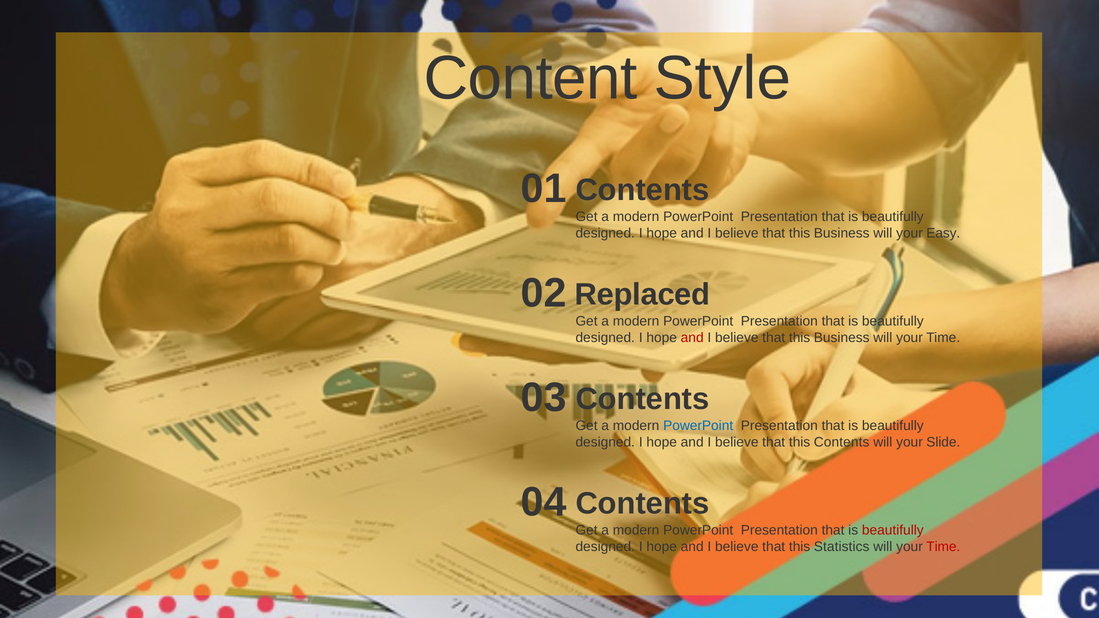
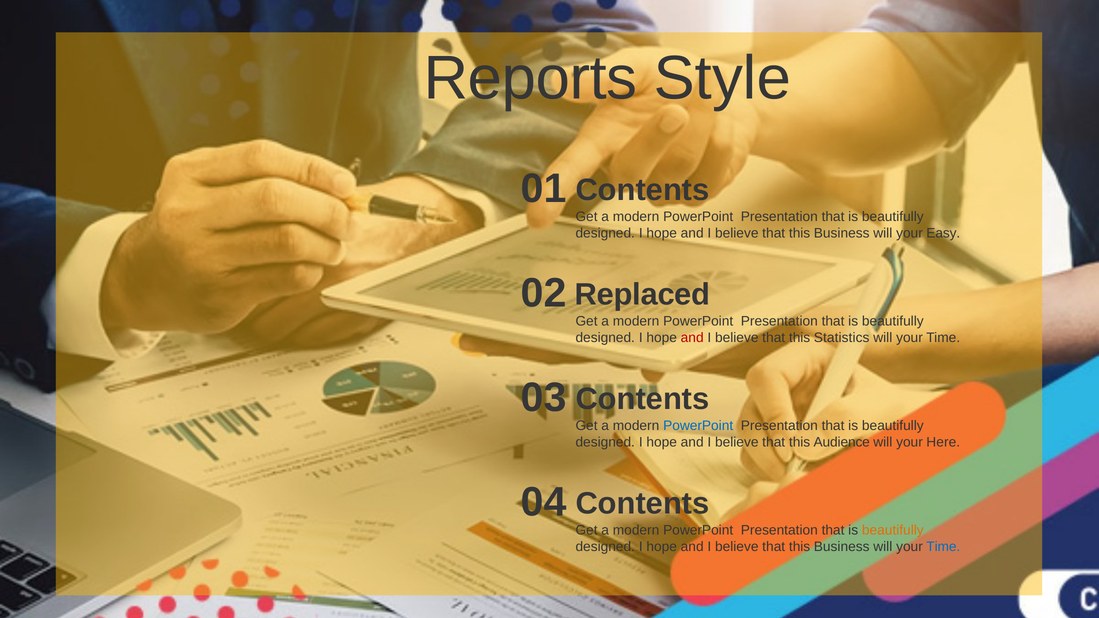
Content: Content -> Reports (530, 78)
Business: Business -> Statistics (842, 338)
this Contents: Contents -> Audience (842, 442)
Slide: Slide -> Here (943, 442)
beautifully colour: red -> orange (893, 530)
Statistics: Statistics -> Business (842, 547)
Time colour: red -> blue (943, 547)
